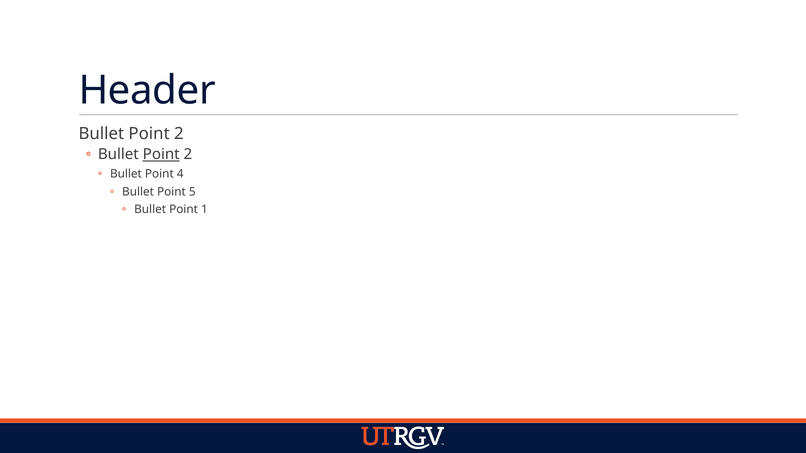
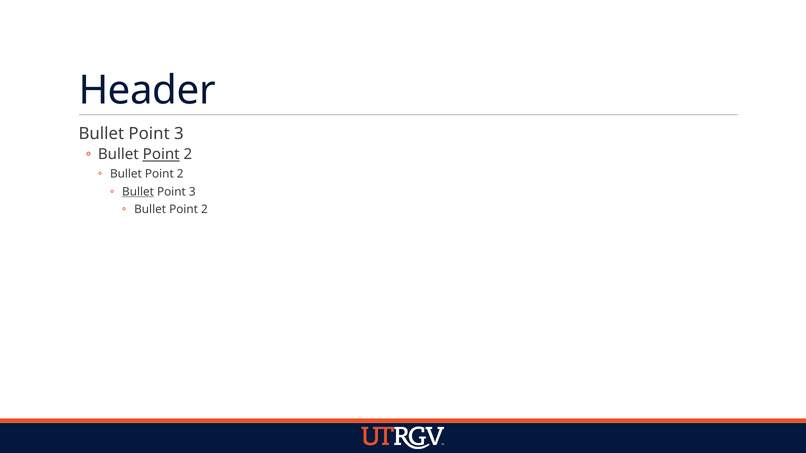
2: 2 -> 3 (179, 134)
4: 4 -> 2 (180, 174)
Bullet underline: none -> present (138, 192)
5: 5 -> 3 (192, 192)
1: 1 -> 2 (204, 210)
